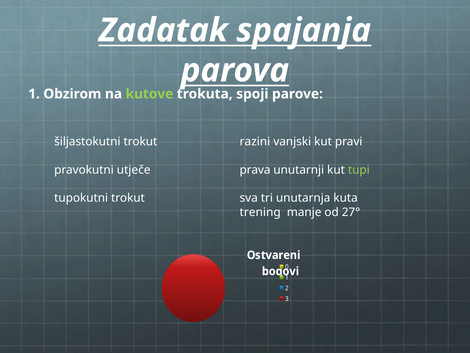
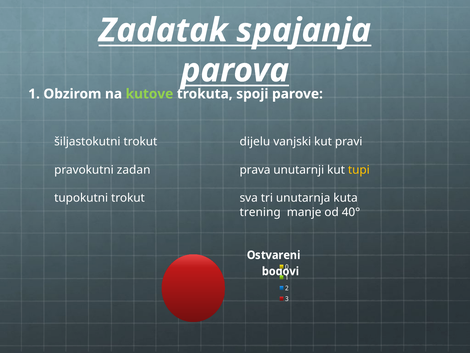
razini: razini -> dijelu (255, 141)
utječe: utječe -> zadan (134, 170)
tupi colour: light green -> yellow (359, 170)
27°: 27° -> 40° (351, 212)
